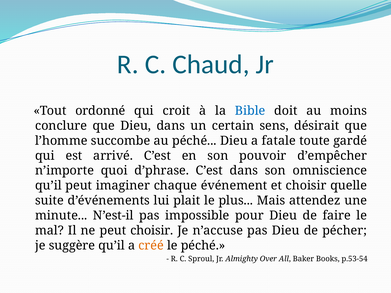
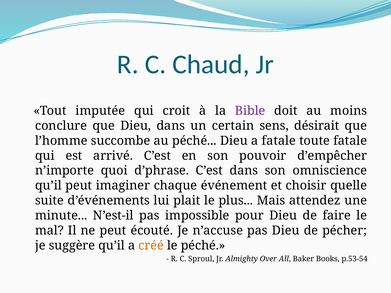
ordonné: ordonné -> imputée (100, 111)
Bible colour: blue -> purple (250, 111)
toute gardé: gardé -> fatale (350, 141)
peut choisir: choisir -> écouté (152, 231)
